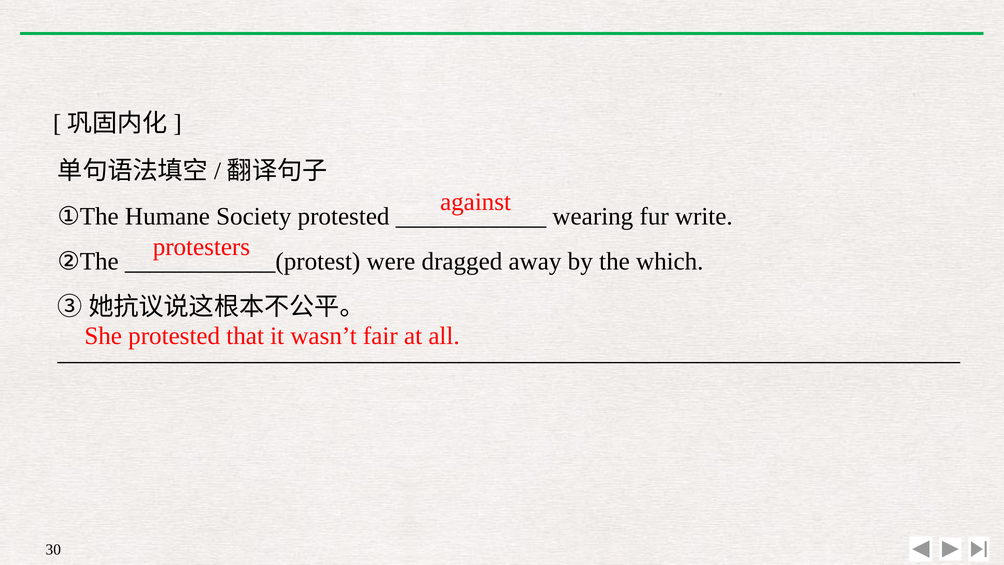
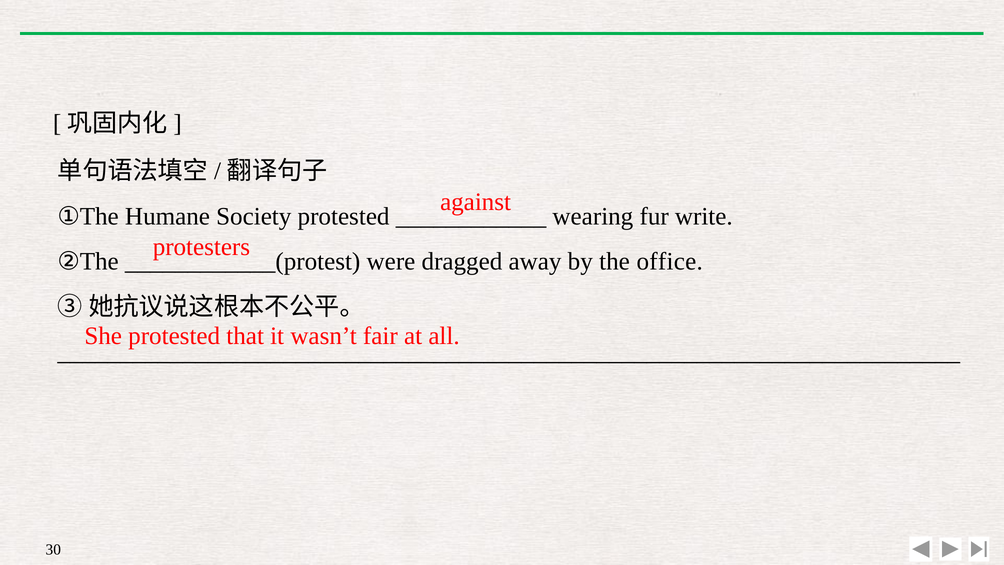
which: which -> office (670, 261)
